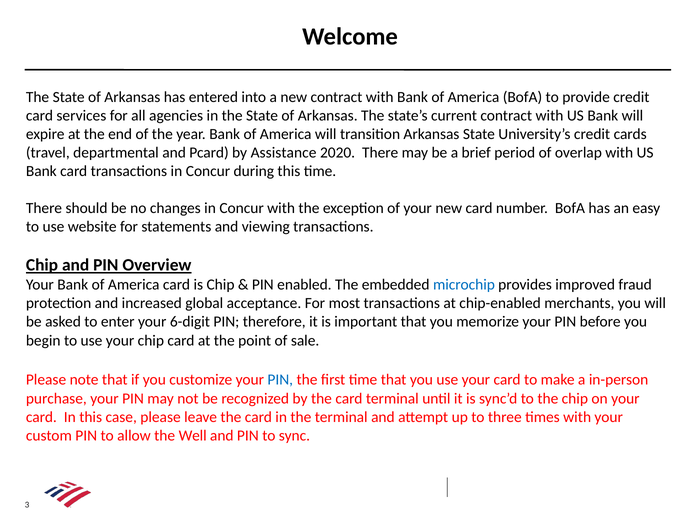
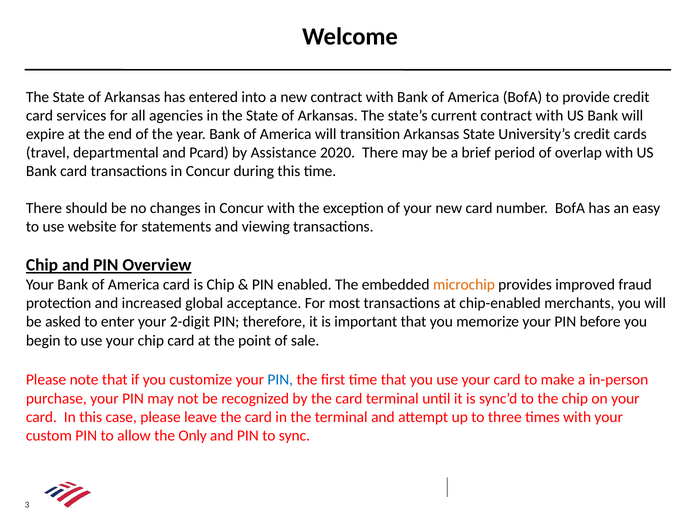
microchip colour: blue -> orange (464, 285)
6-digit: 6-digit -> 2-digit (190, 322)
Well: Well -> Only (193, 436)
